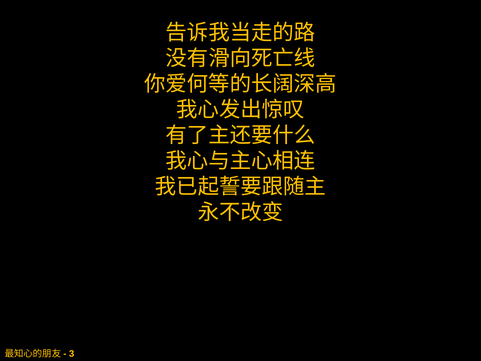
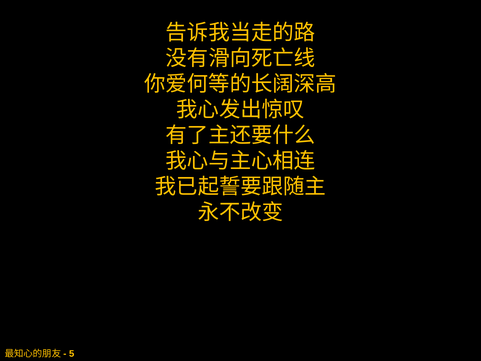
3: 3 -> 5 (72, 353)
